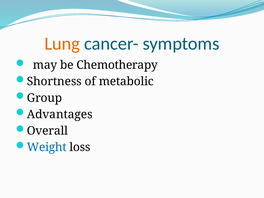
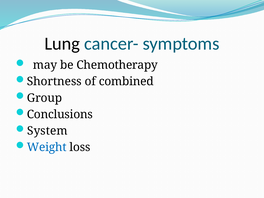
Lung colour: orange -> black (62, 44)
metabolic: metabolic -> combined (126, 81)
Advantages: Advantages -> Conclusions (60, 114)
Overall: Overall -> System (47, 131)
